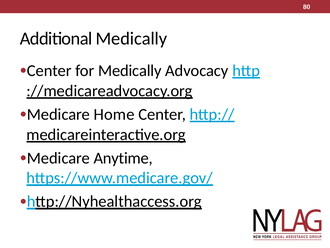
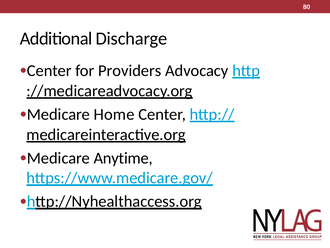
Additional Medically: Medically -> Discharge (131, 38)
for Medically: Medically -> Providers (130, 70)
